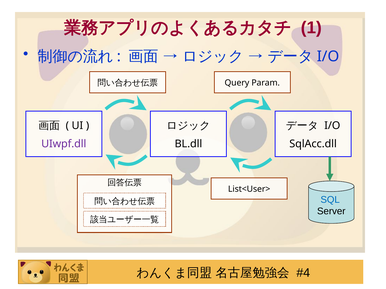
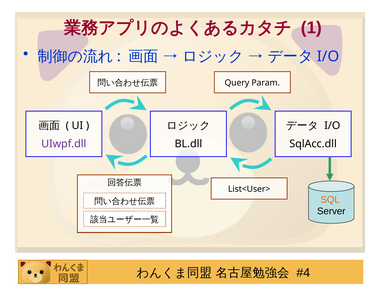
SQL colour: blue -> orange (330, 200)
